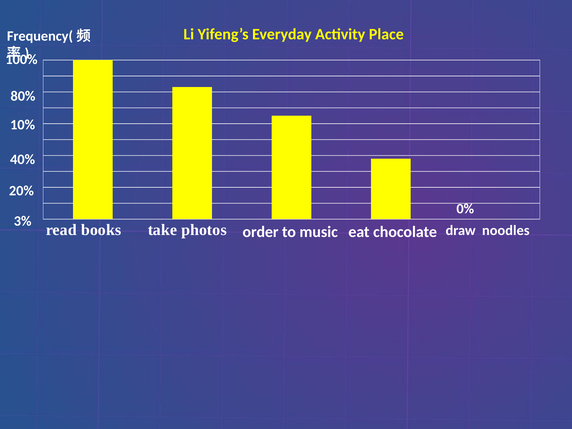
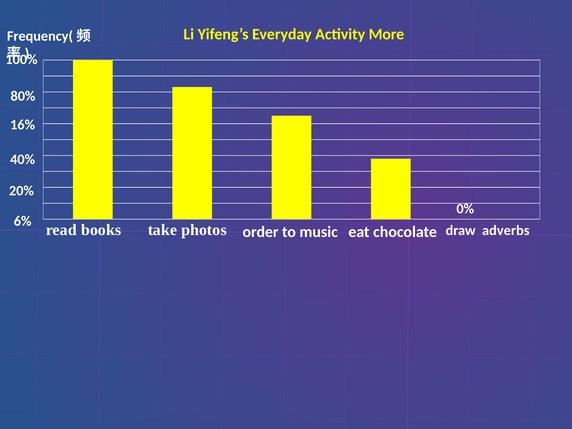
Place: Place -> More (386, 34)
10%: 10% -> 16% (23, 125)
3%: 3% -> 6% (23, 221)
noodles: noodles -> adverbs (506, 231)
